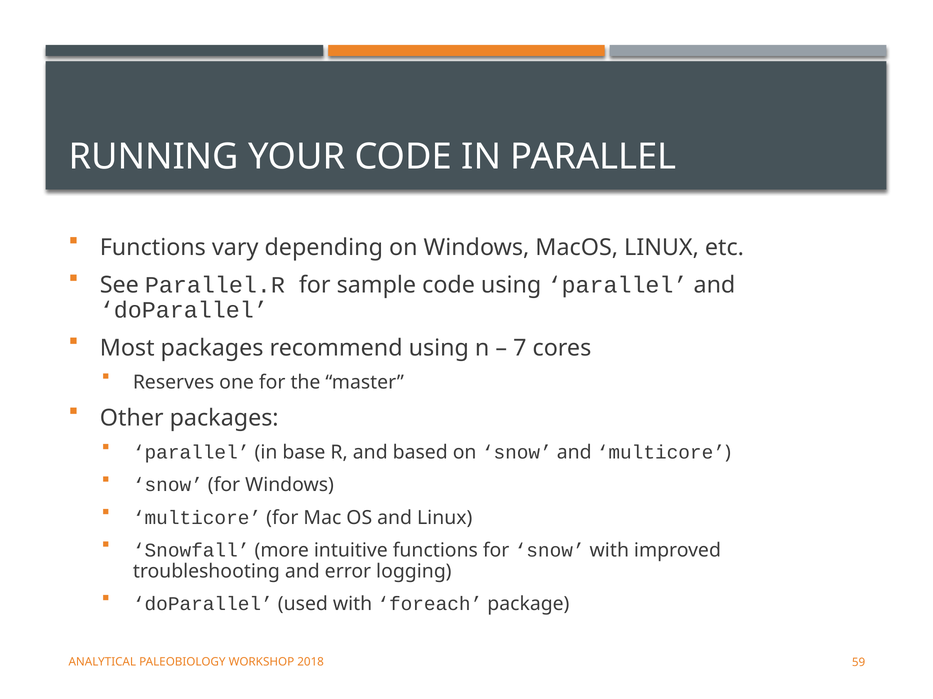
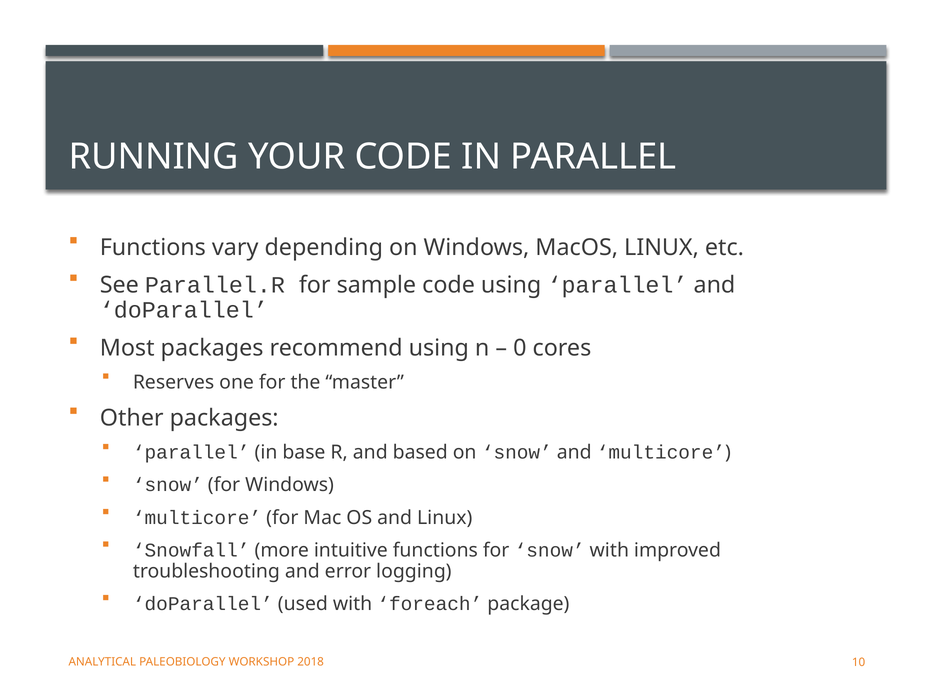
7: 7 -> 0 (520, 348)
59: 59 -> 10 (859, 663)
